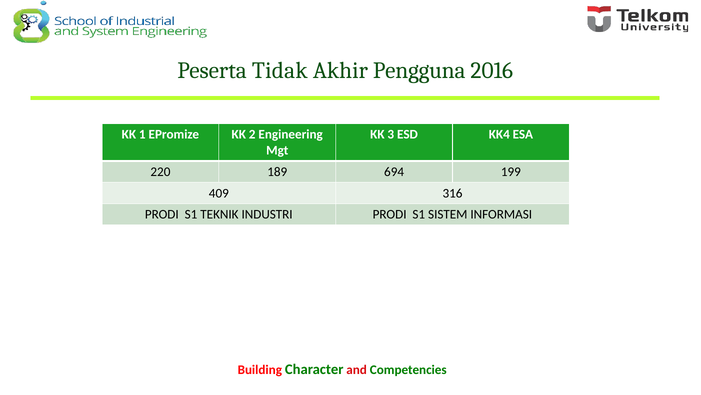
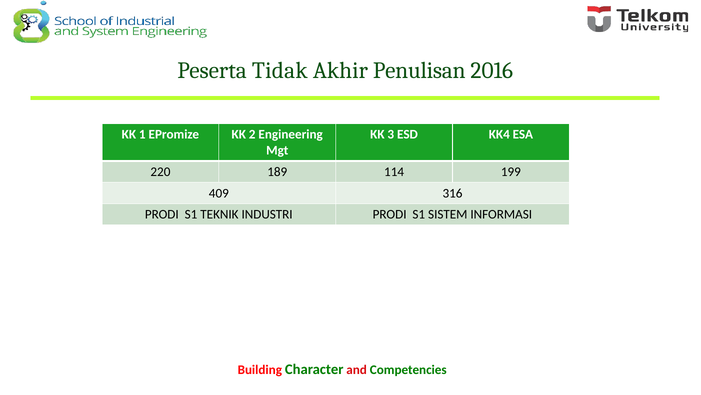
Pengguna: Pengguna -> Penulisan (419, 70)
694: 694 -> 114 (394, 172)
